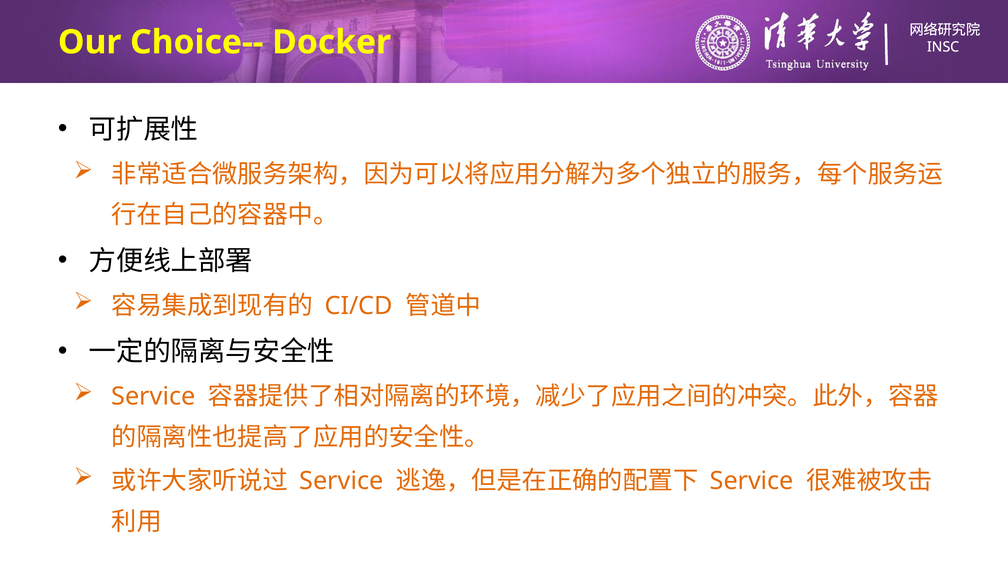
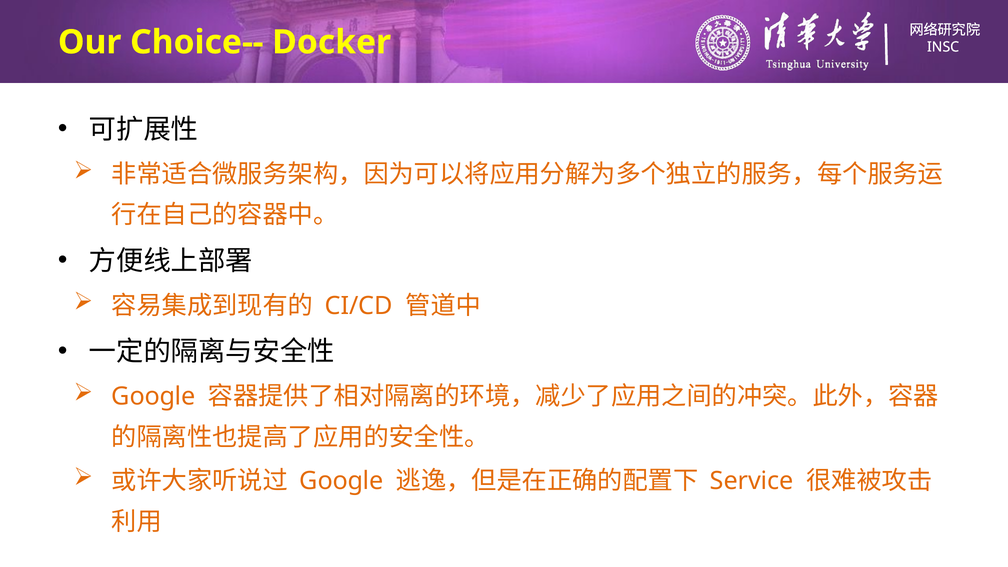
Service: Service -> Google (153, 396)
Service: Service -> Google (341, 481)
